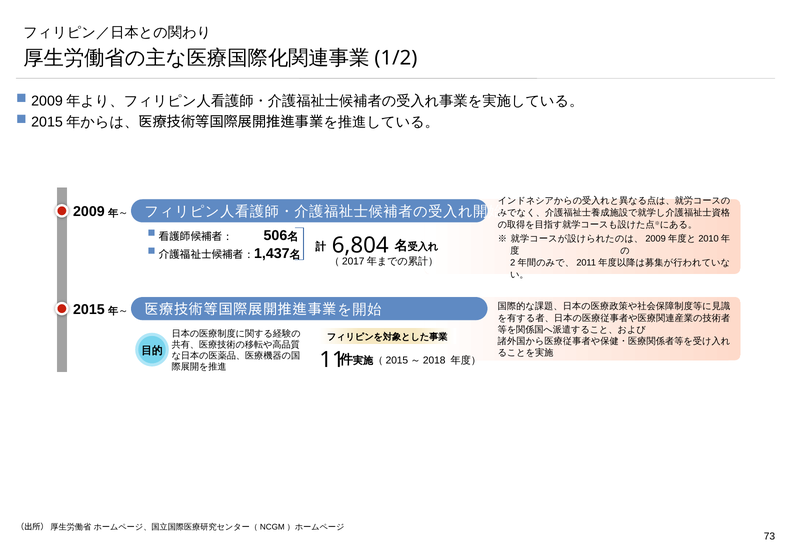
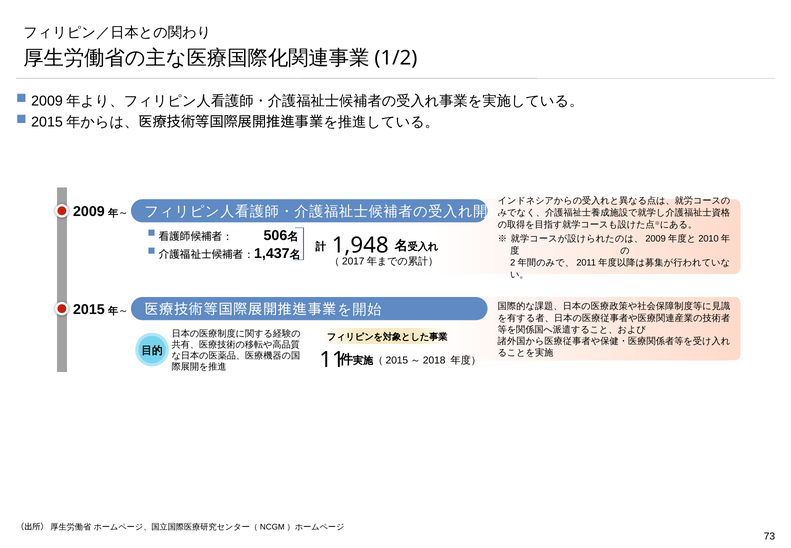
6,804: 6,804 -> 1,948 (360, 245)
